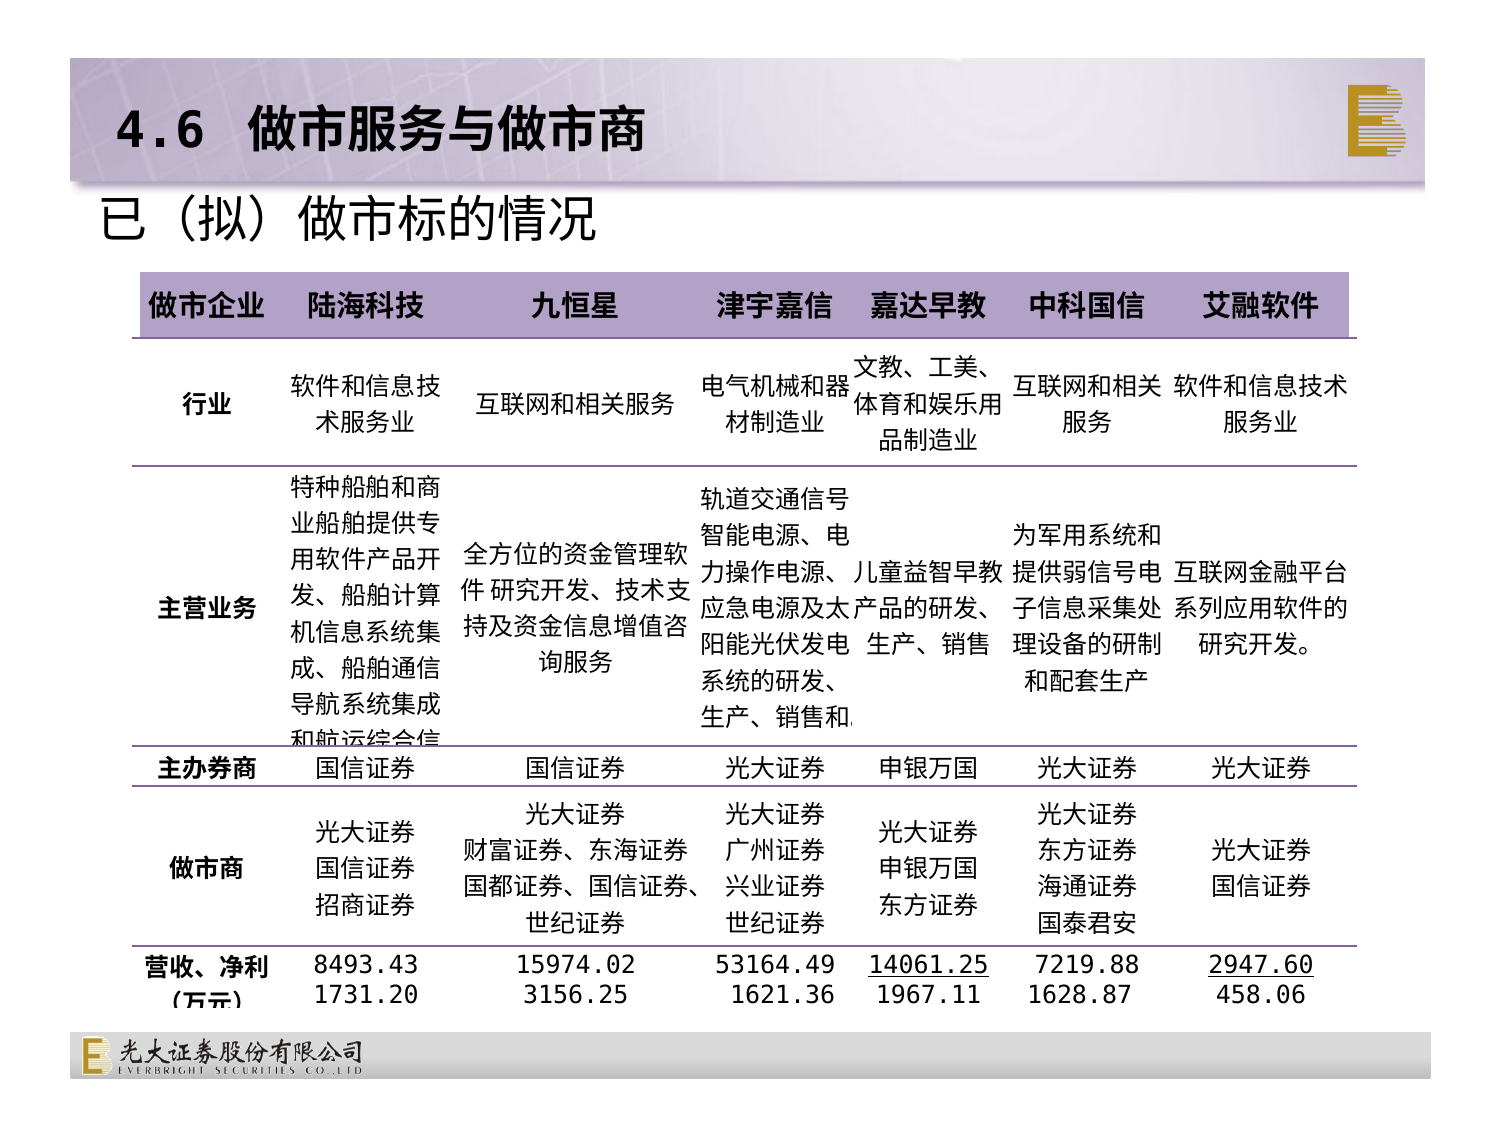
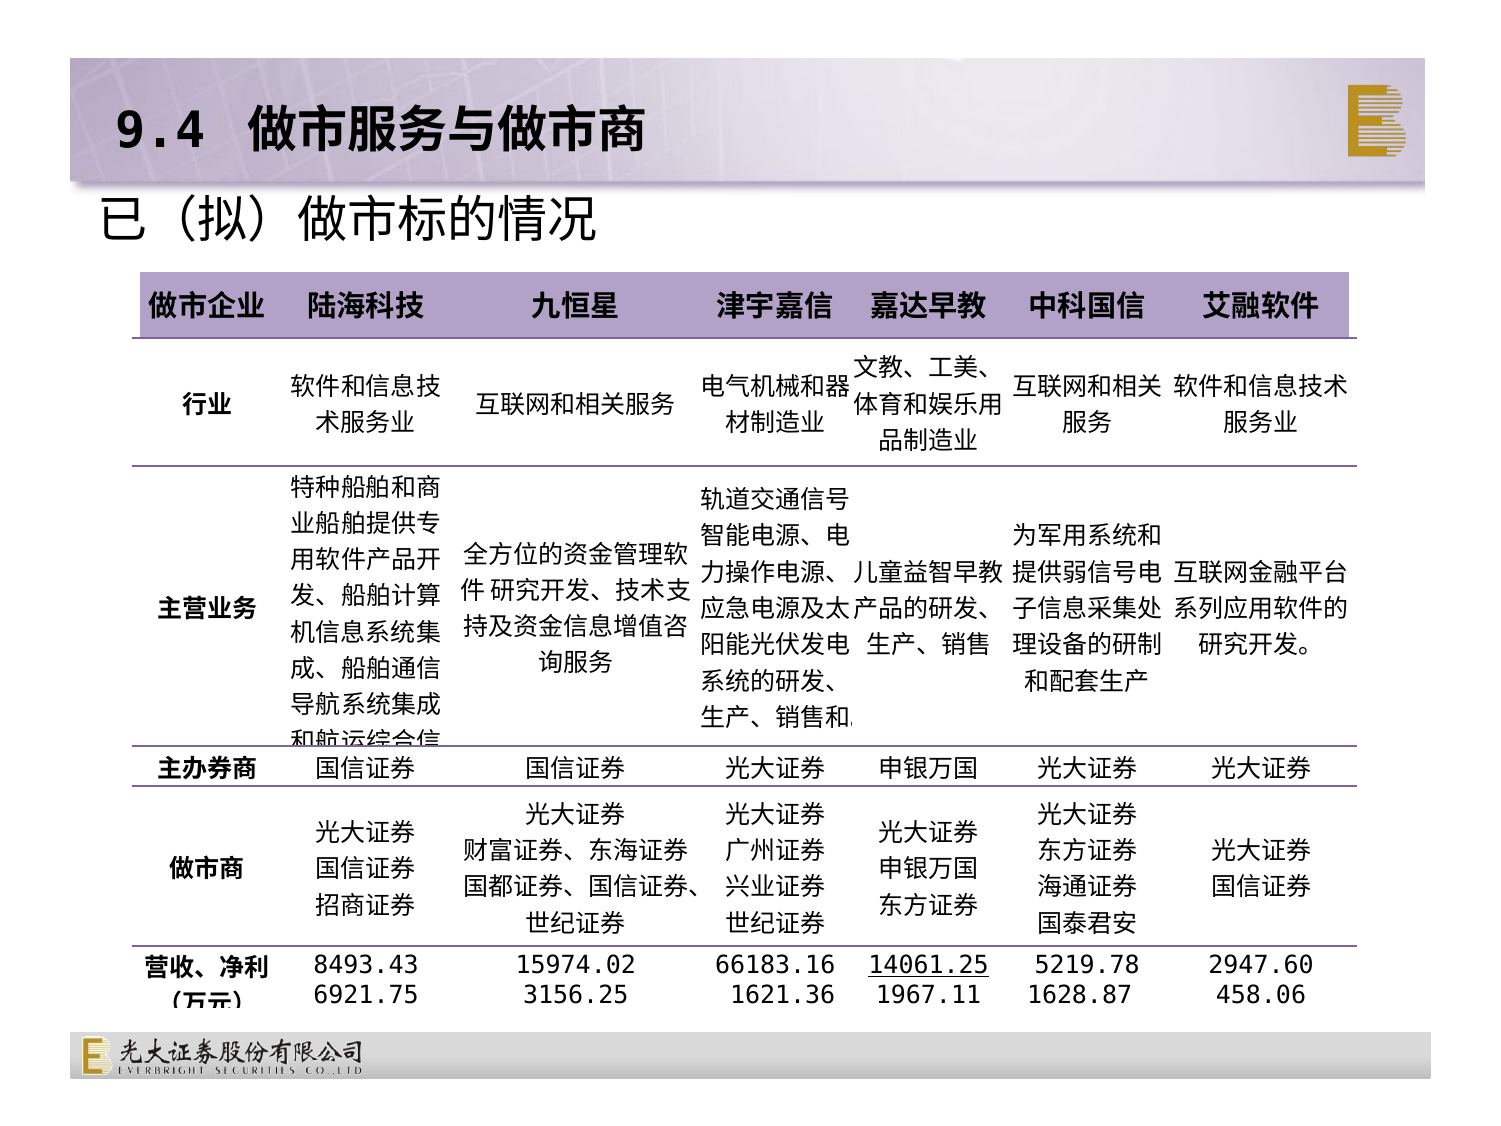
4.6: 4.6 -> 9.4 (160, 131)
53164.49: 53164.49 -> 66183.16 (775, 965)
7219.88: 7219.88 -> 5219.78 (1087, 965)
2947.60 underline: present -> none (1261, 965)
1731.20: 1731.20 -> 6921.75 (366, 995)
